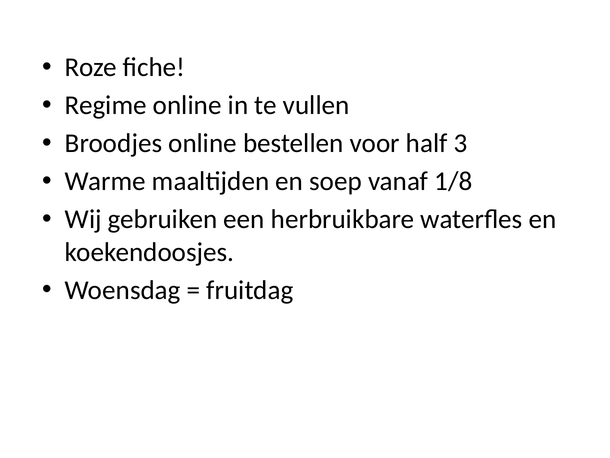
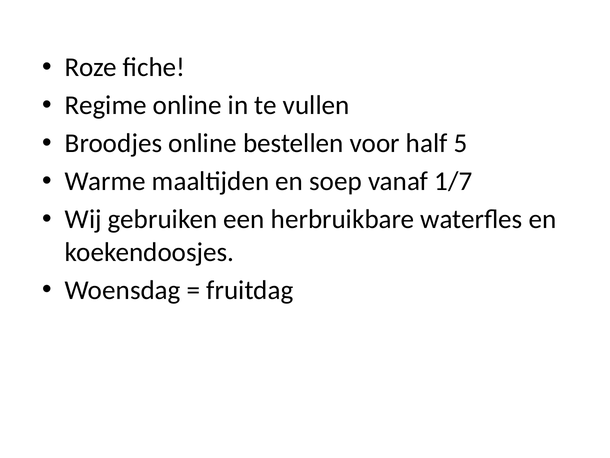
3: 3 -> 5 (461, 143)
1/8: 1/8 -> 1/7 (453, 181)
